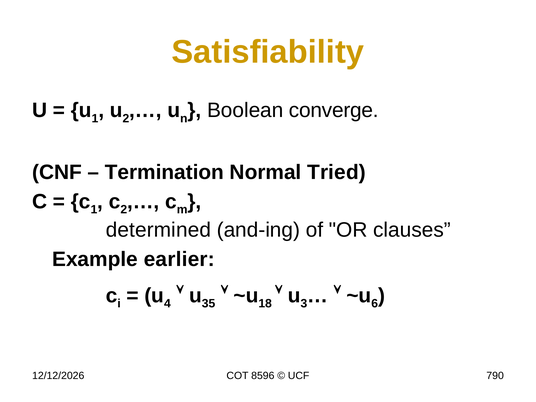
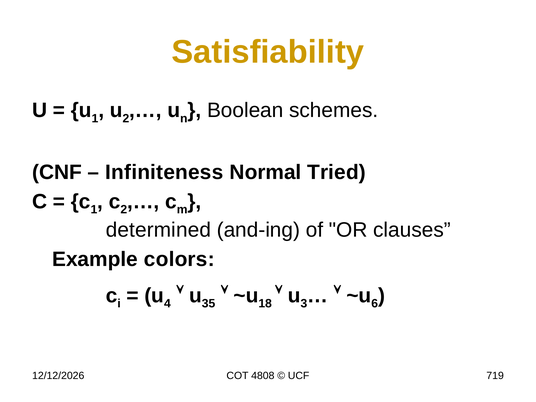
converge: converge -> schemes (334, 110)
Termination: Termination -> Infiniteness (164, 172)
earlier: earlier -> colors (179, 259)
8596: 8596 -> 4808 (263, 376)
790: 790 -> 719 (495, 376)
